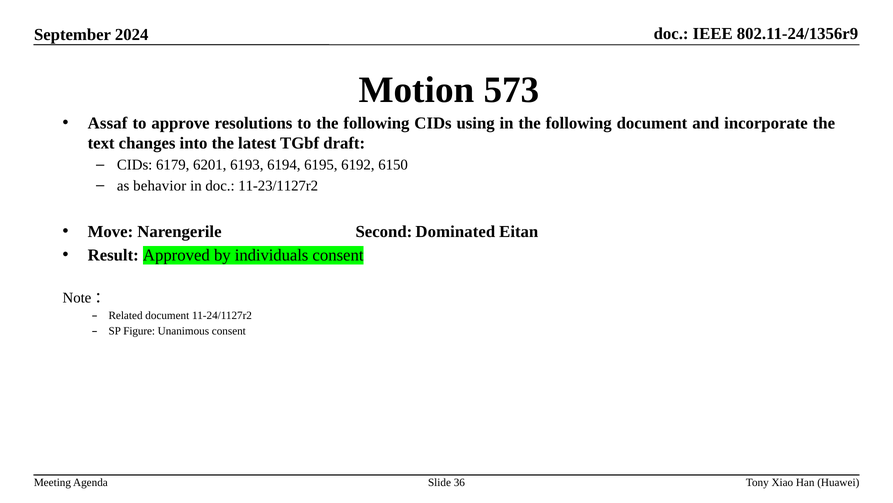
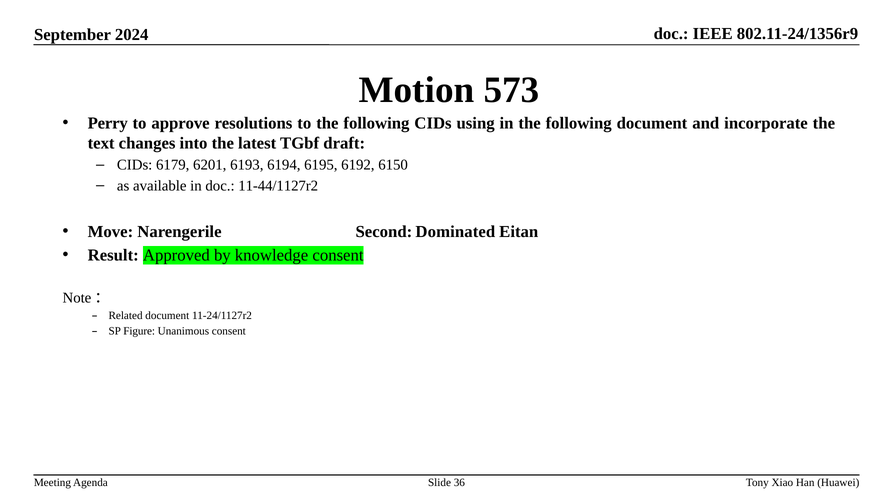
Assaf: Assaf -> Perry (108, 123)
behavior: behavior -> available (160, 186)
11-23/1127r2: 11-23/1127r2 -> 11-44/1127r2 (278, 186)
individuals: individuals -> knowledge (272, 255)
